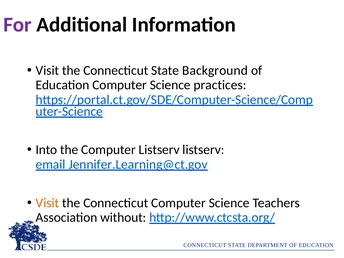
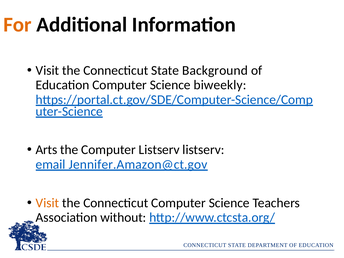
For colour: purple -> orange (18, 25)
practices: practices -> biweekly (220, 85)
Into: Into -> Arts (46, 150)
Jennifer.Learning@ct.gov: Jennifer.Learning@ct.gov -> Jennifer.Amazon@ct.gov (138, 164)
